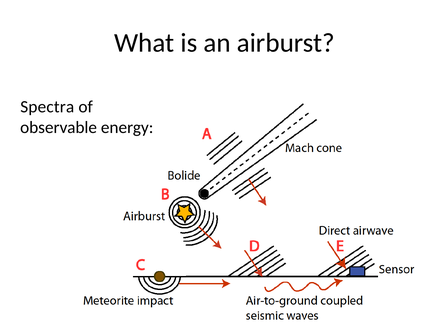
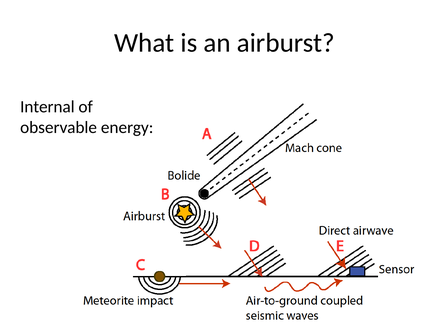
Spectra: Spectra -> Internal (47, 107)
